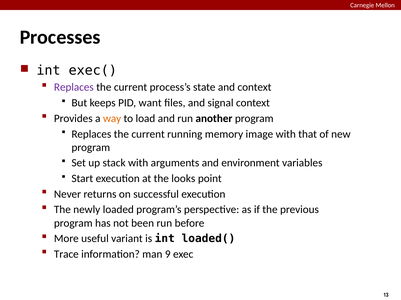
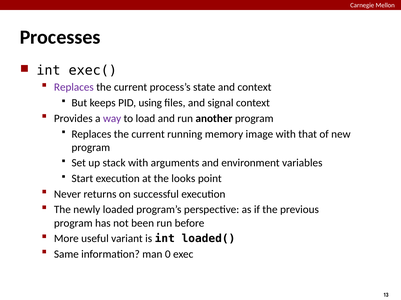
want: want -> using (150, 103)
way colour: orange -> purple (112, 119)
Trace: Trace -> Same (66, 255)
9: 9 -> 0 (168, 255)
